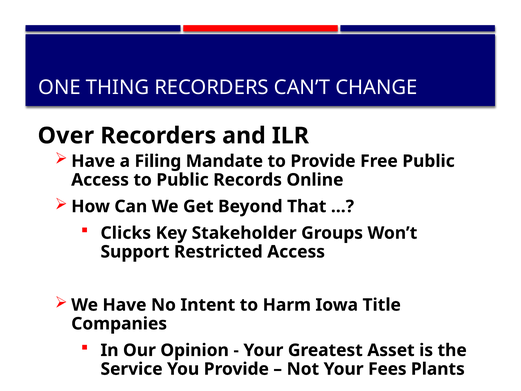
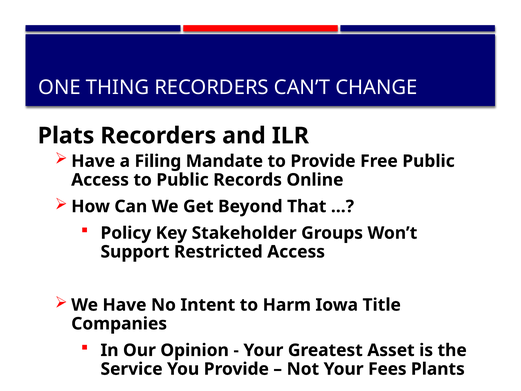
Over: Over -> Plats (66, 136)
Clicks: Clicks -> Policy (126, 233)
